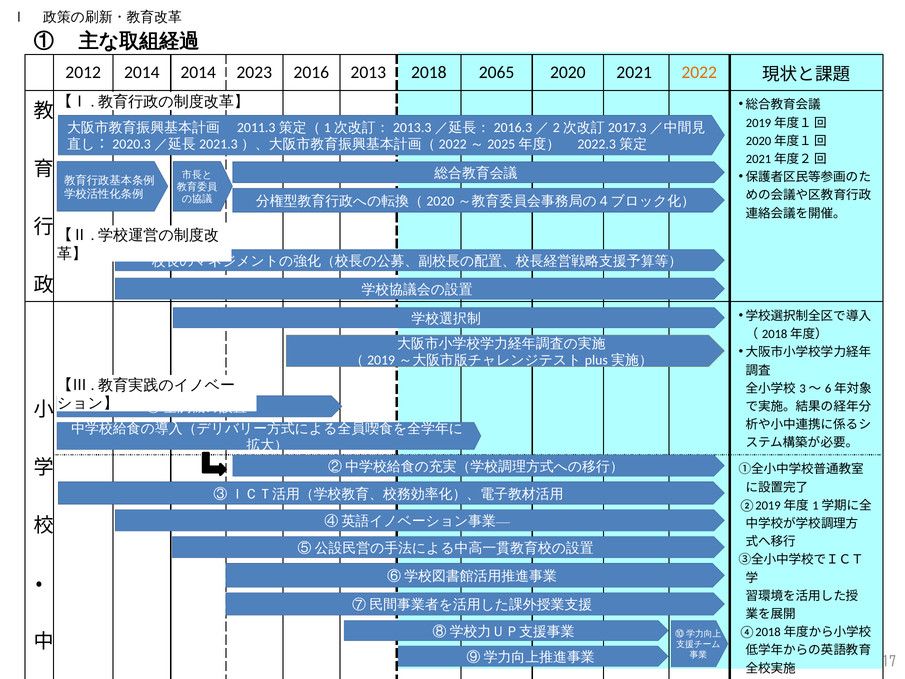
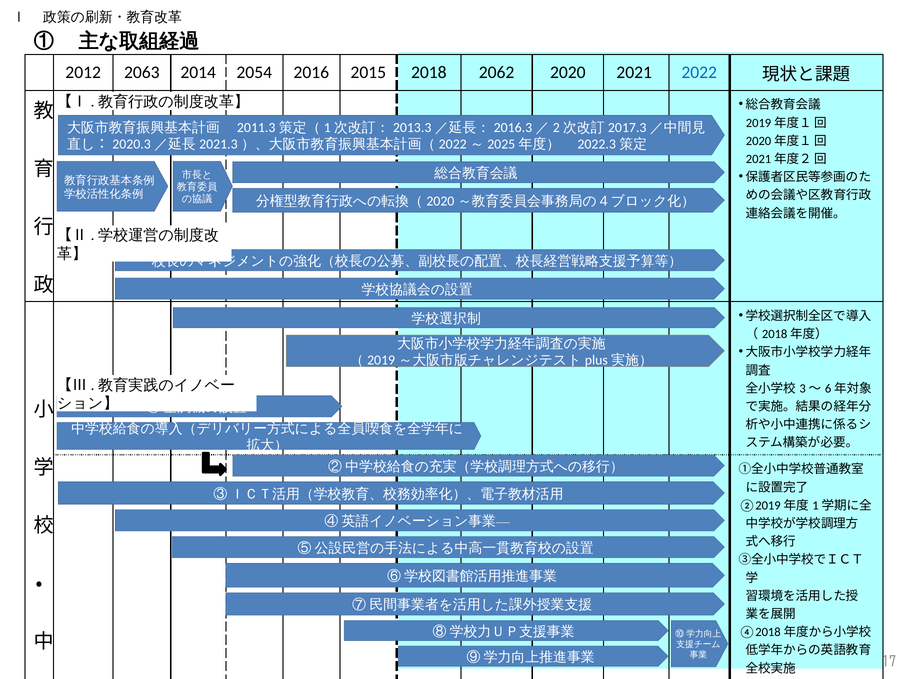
2012 2014: 2014 -> 2063 (142, 73)
2023: 2023 -> 2054 (254, 73)
2013: 2013 -> 2015 (368, 73)
2065: 2065 -> 2062 (497, 73)
2022 colour: orange -> blue (699, 73)
